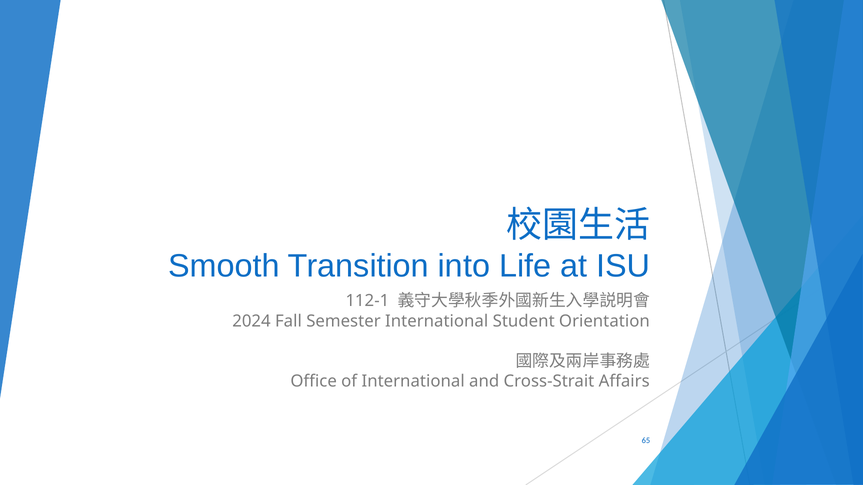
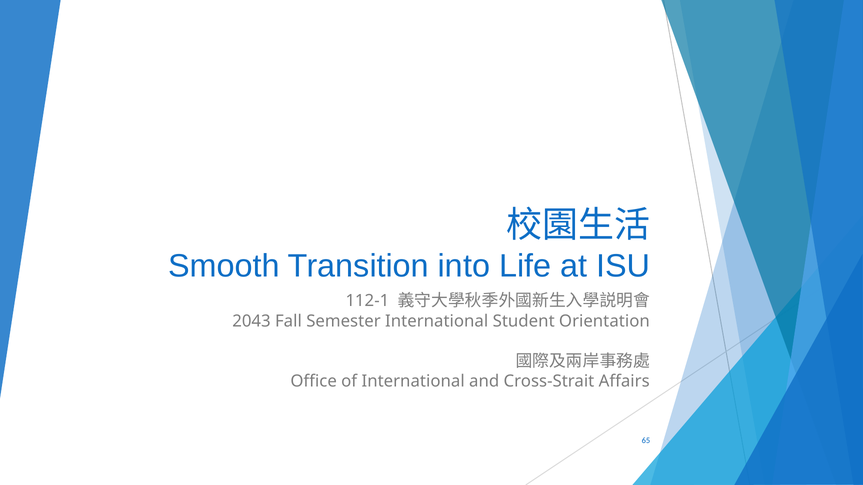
2024: 2024 -> 2043 (251, 321)
